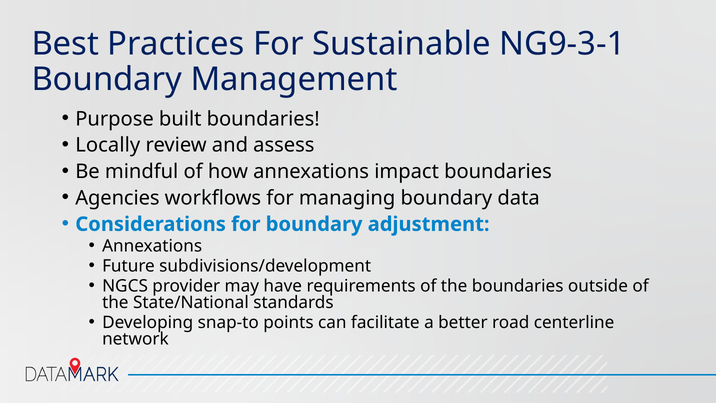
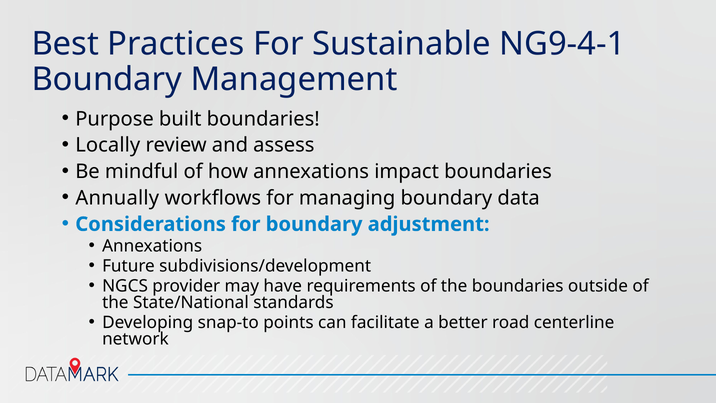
NG9-3-1: NG9-3-1 -> NG9-4-1 (562, 44)
Agencies: Agencies -> Annually (117, 198)
